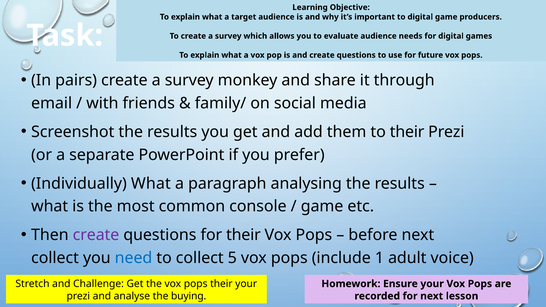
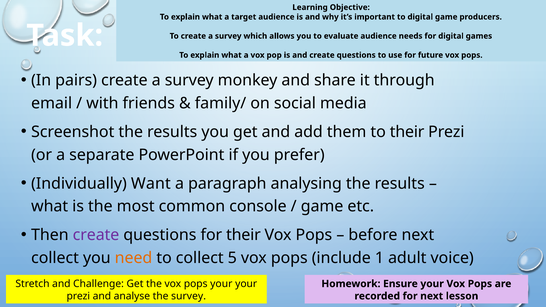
Individually What: What -> Want (151, 184)
need colour: blue -> orange (133, 258)
pops their: their -> your (221, 284)
the buying: buying -> survey (189, 296)
